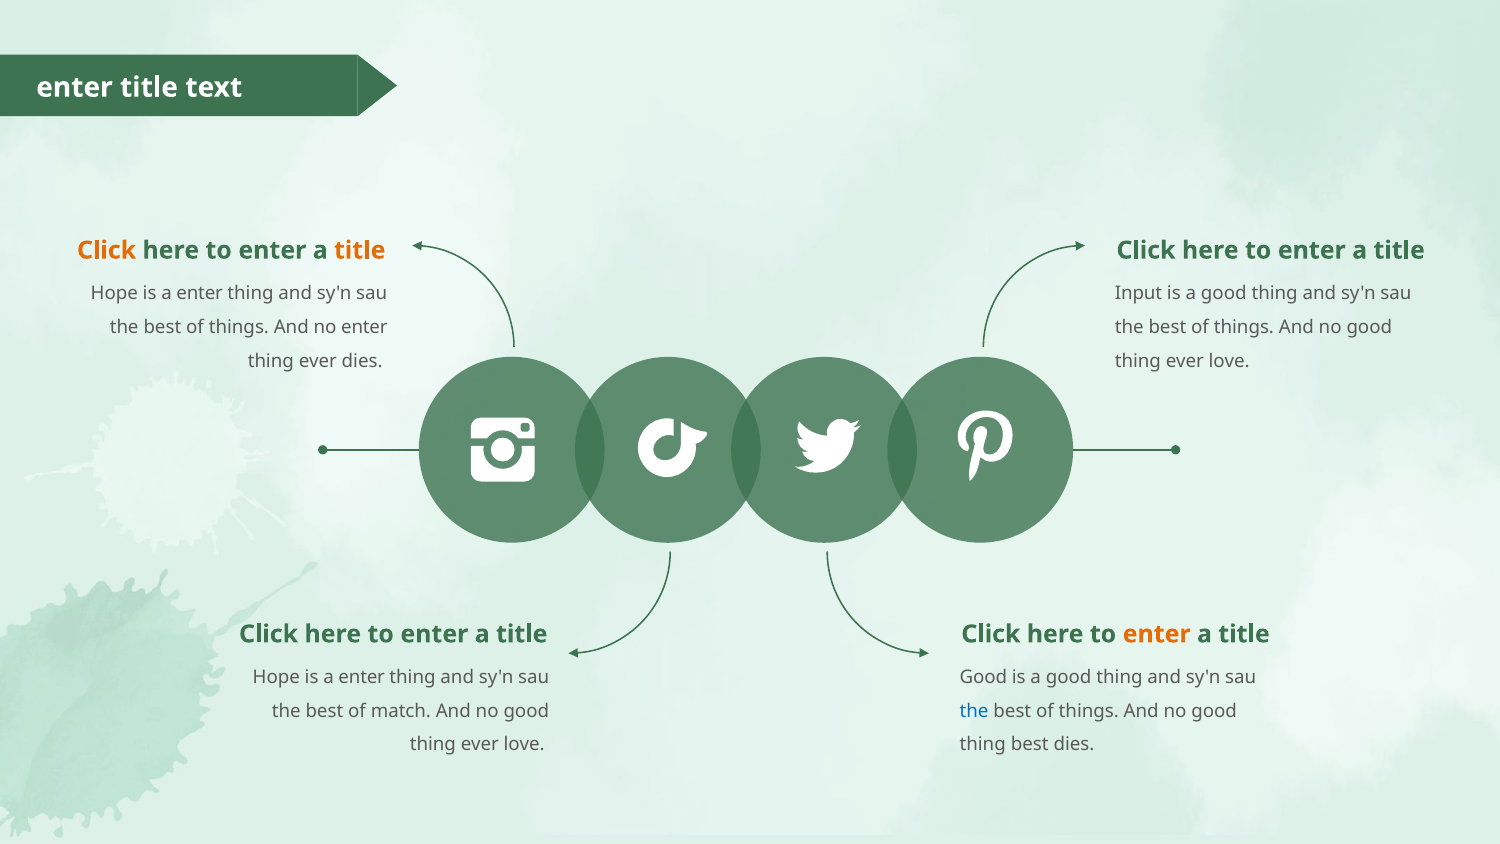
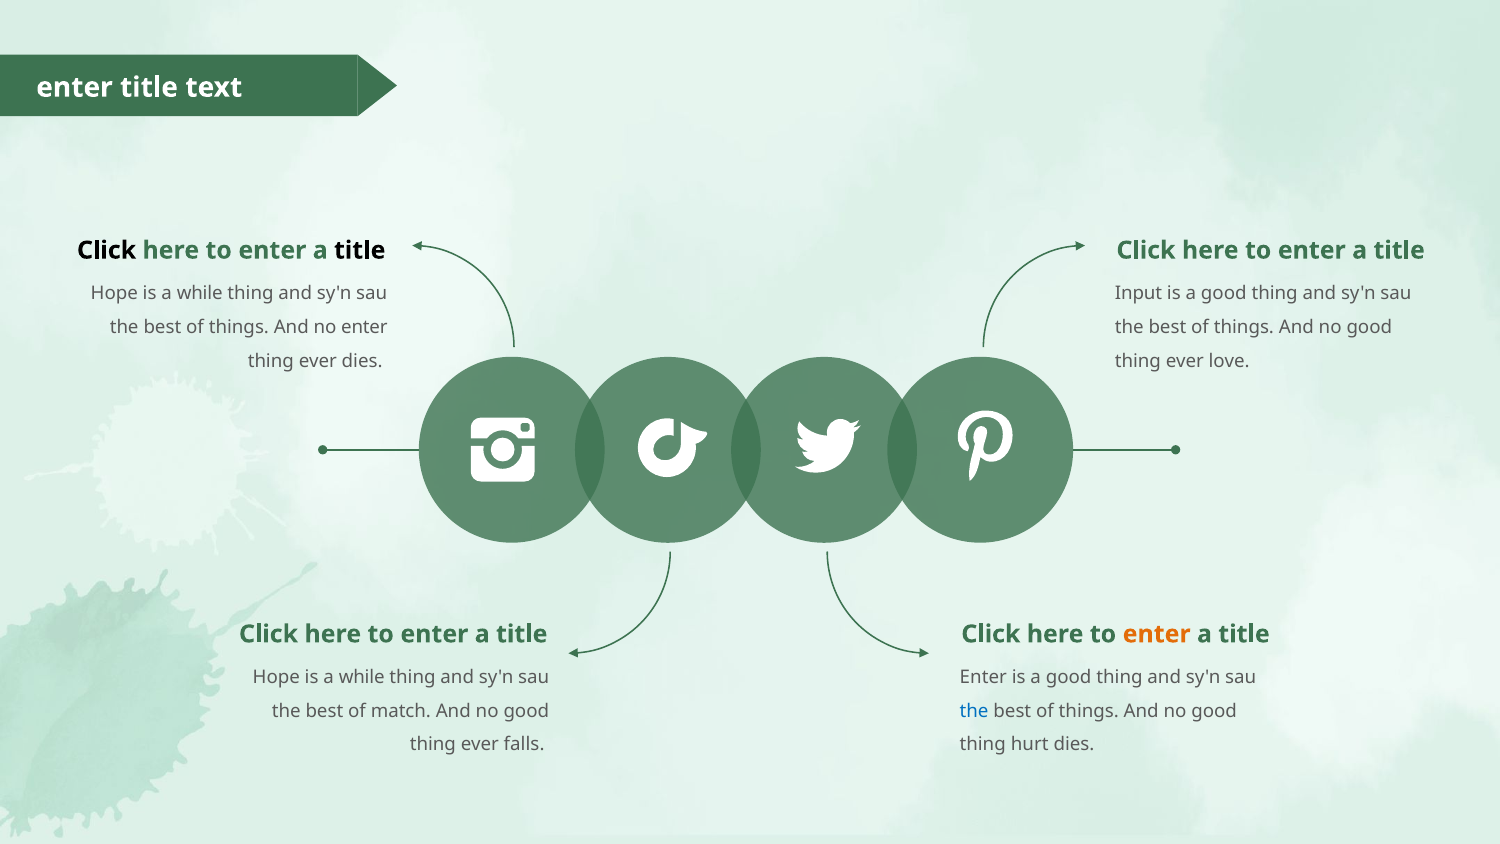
Click colour: orange -> black (107, 250)
title colour: orange -> black (360, 250)
enter: enter -> while (200, 293)
enter: enter -> while (362, 677)
Good: Good -> Enter (983, 677)
love: love -> falls (524, 744)
thing best: best -> hurt (1030, 744)
